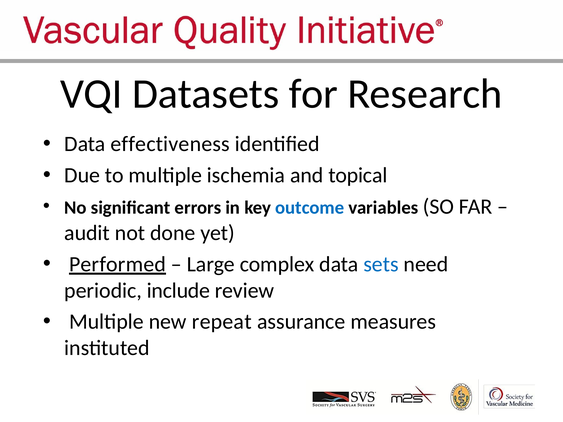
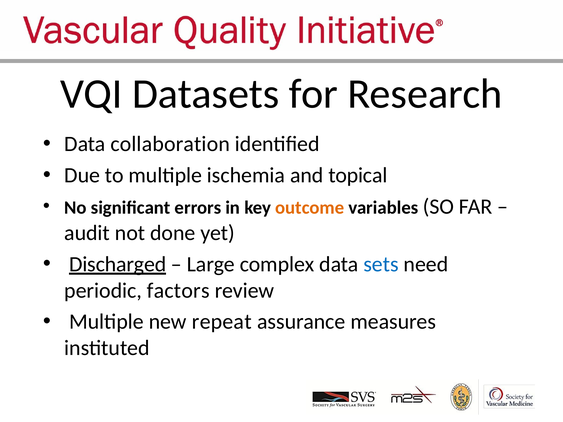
effectiveness: effectiveness -> collaboration (170, 144)
outcome colour: blue -> orange (310, 208)
Performed: Performed -> Discharged (118, 264)
include: include -> factors (178, 291)
